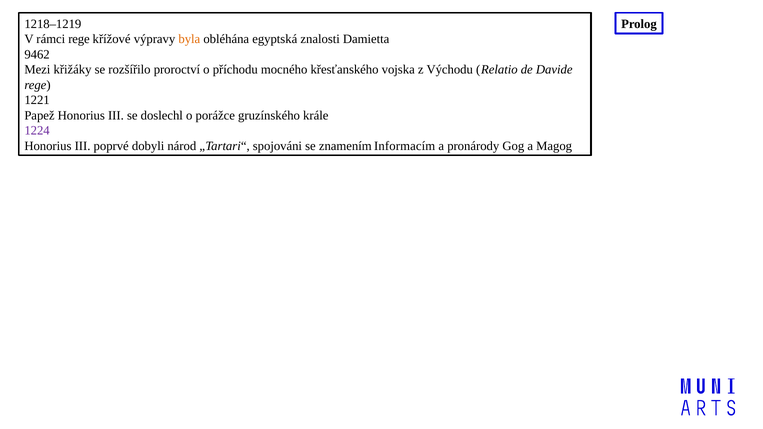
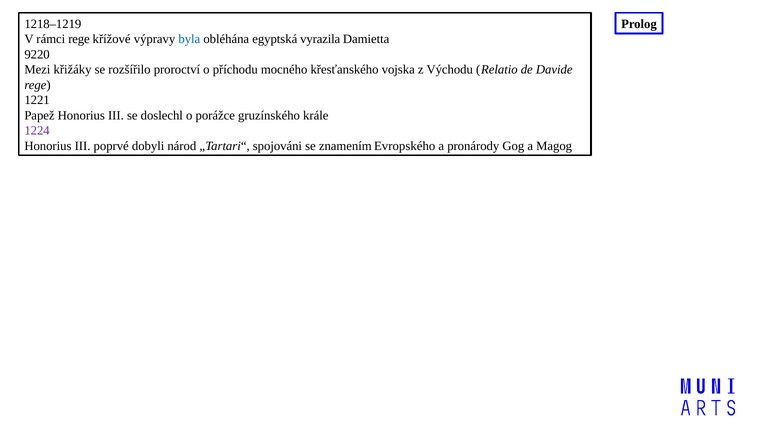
byla colour: orange -> blue (189, 39)
znalosti: znalosti -> vyrazila (320, 39)
9462: 9462 -> 9220 (37, 54)
Informacím: Informacím -> Evropského (405, 146)
